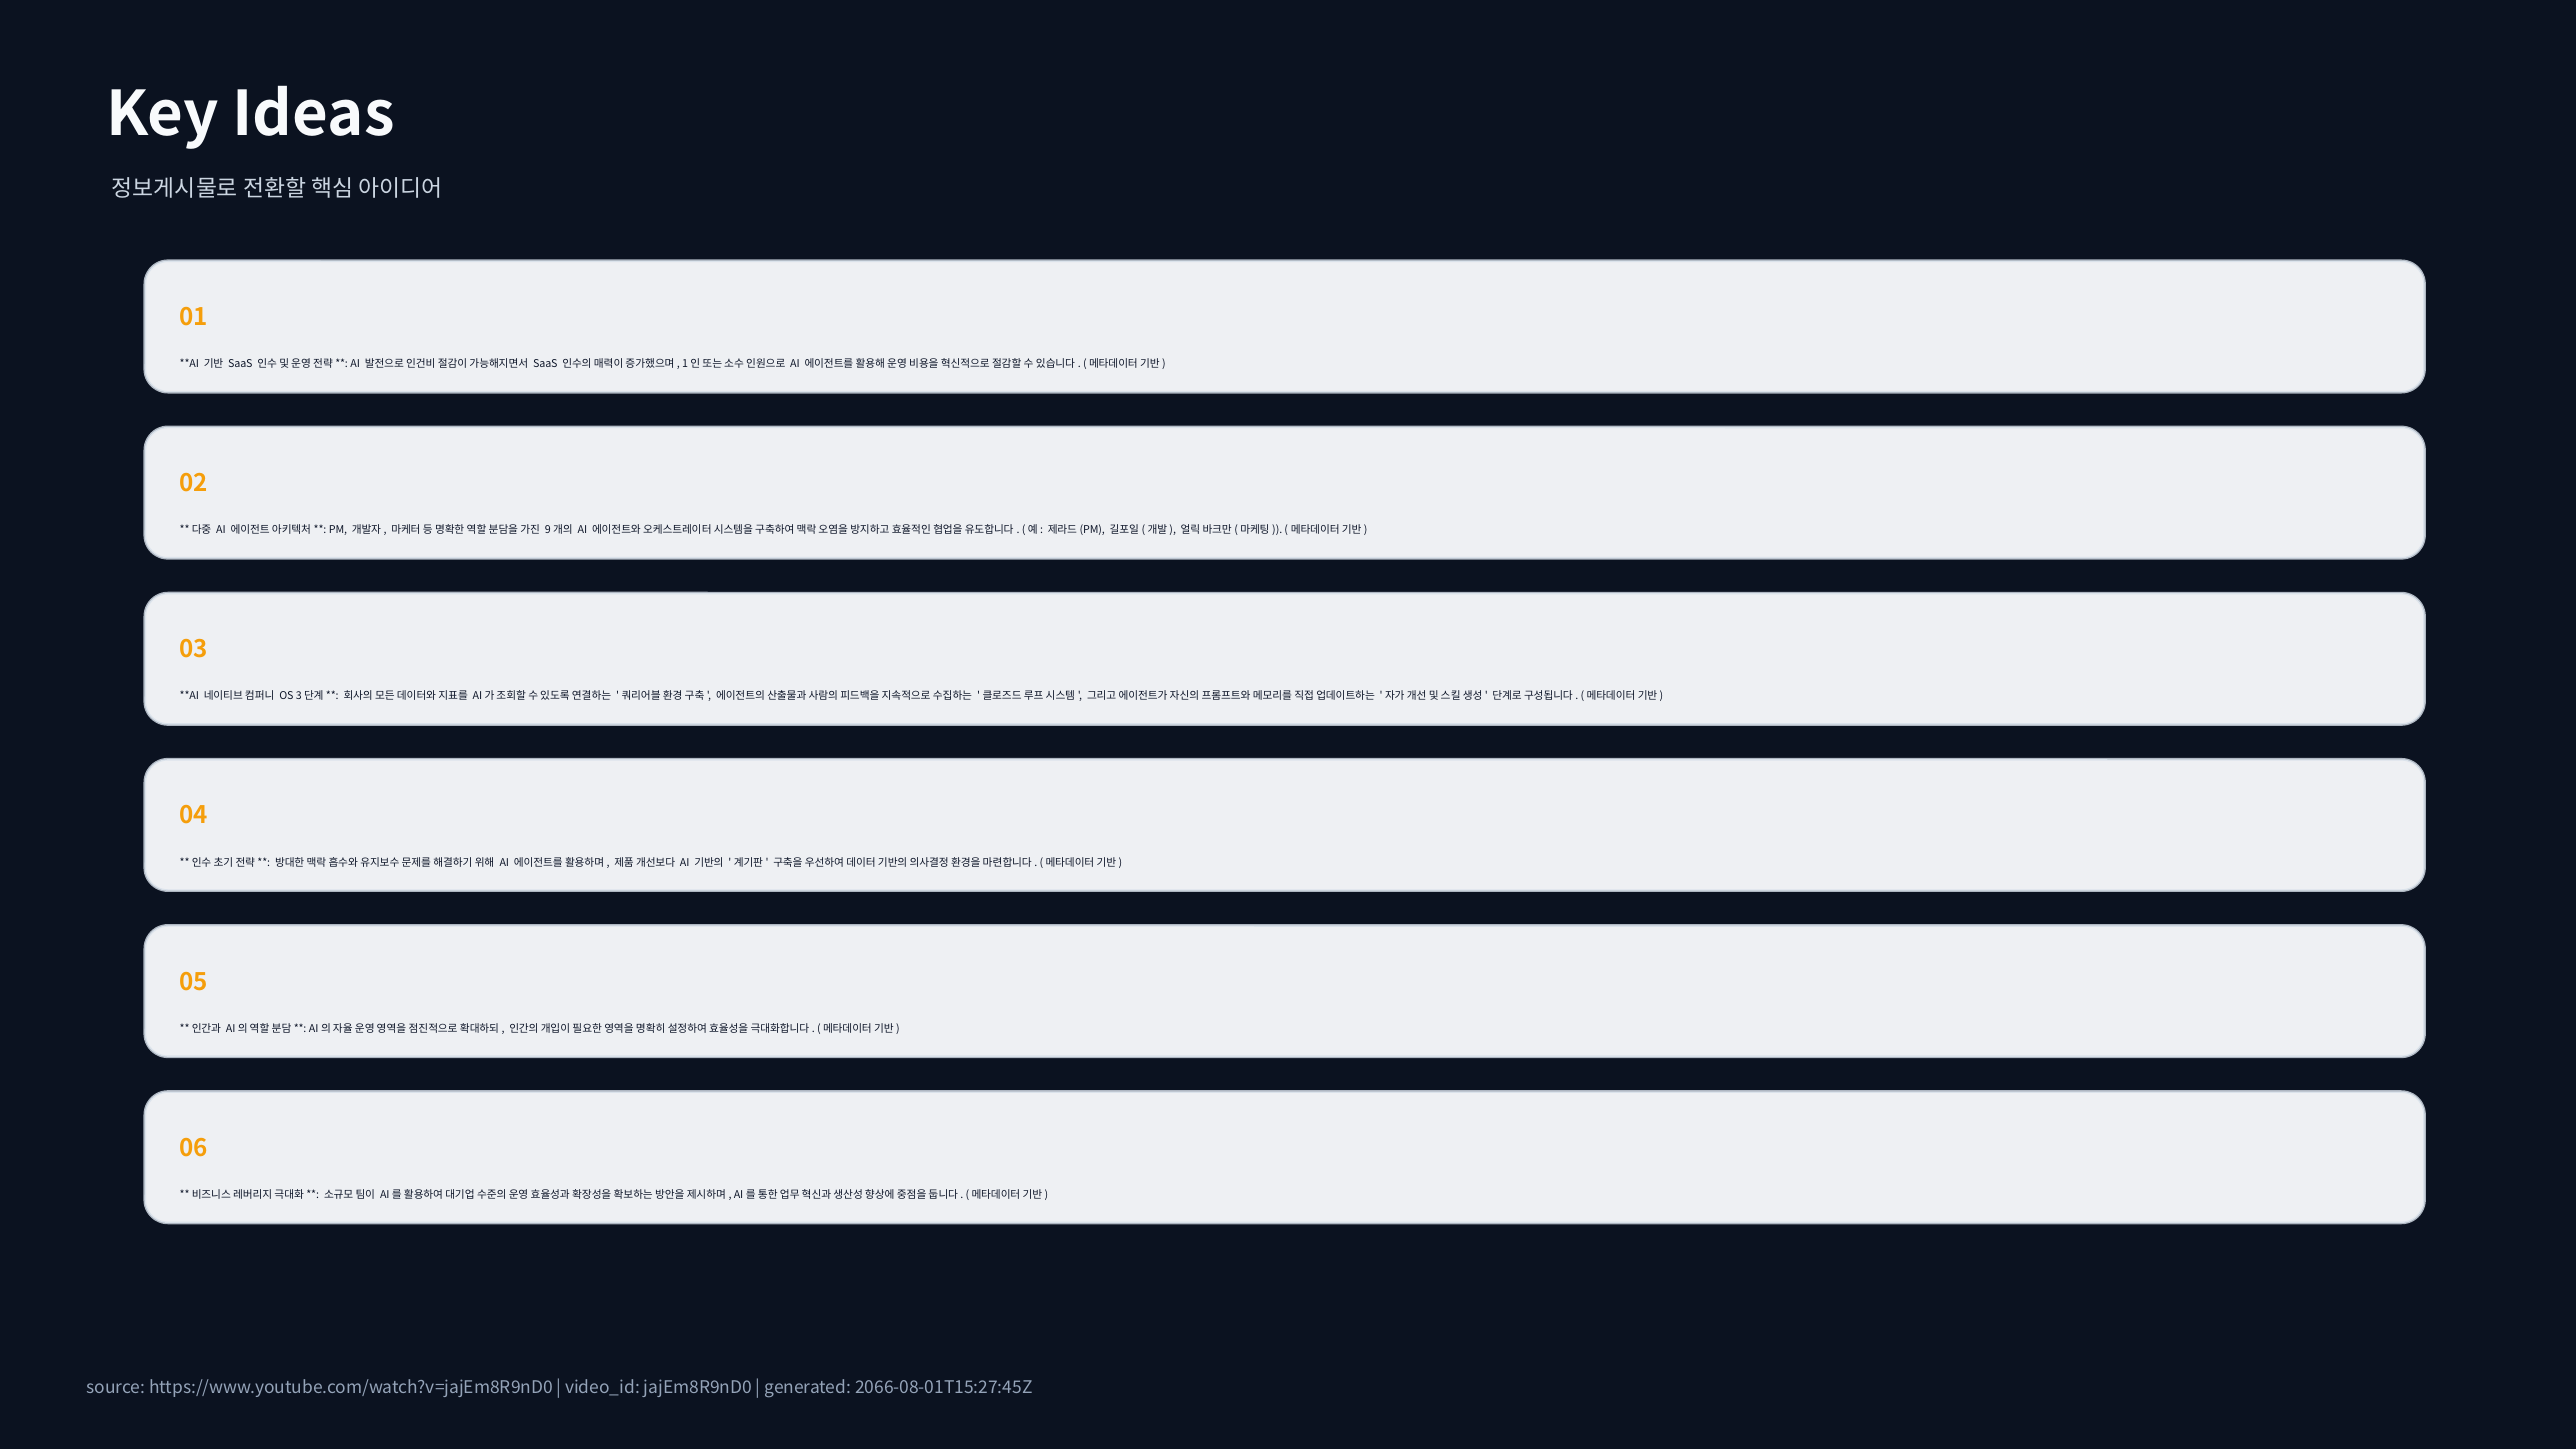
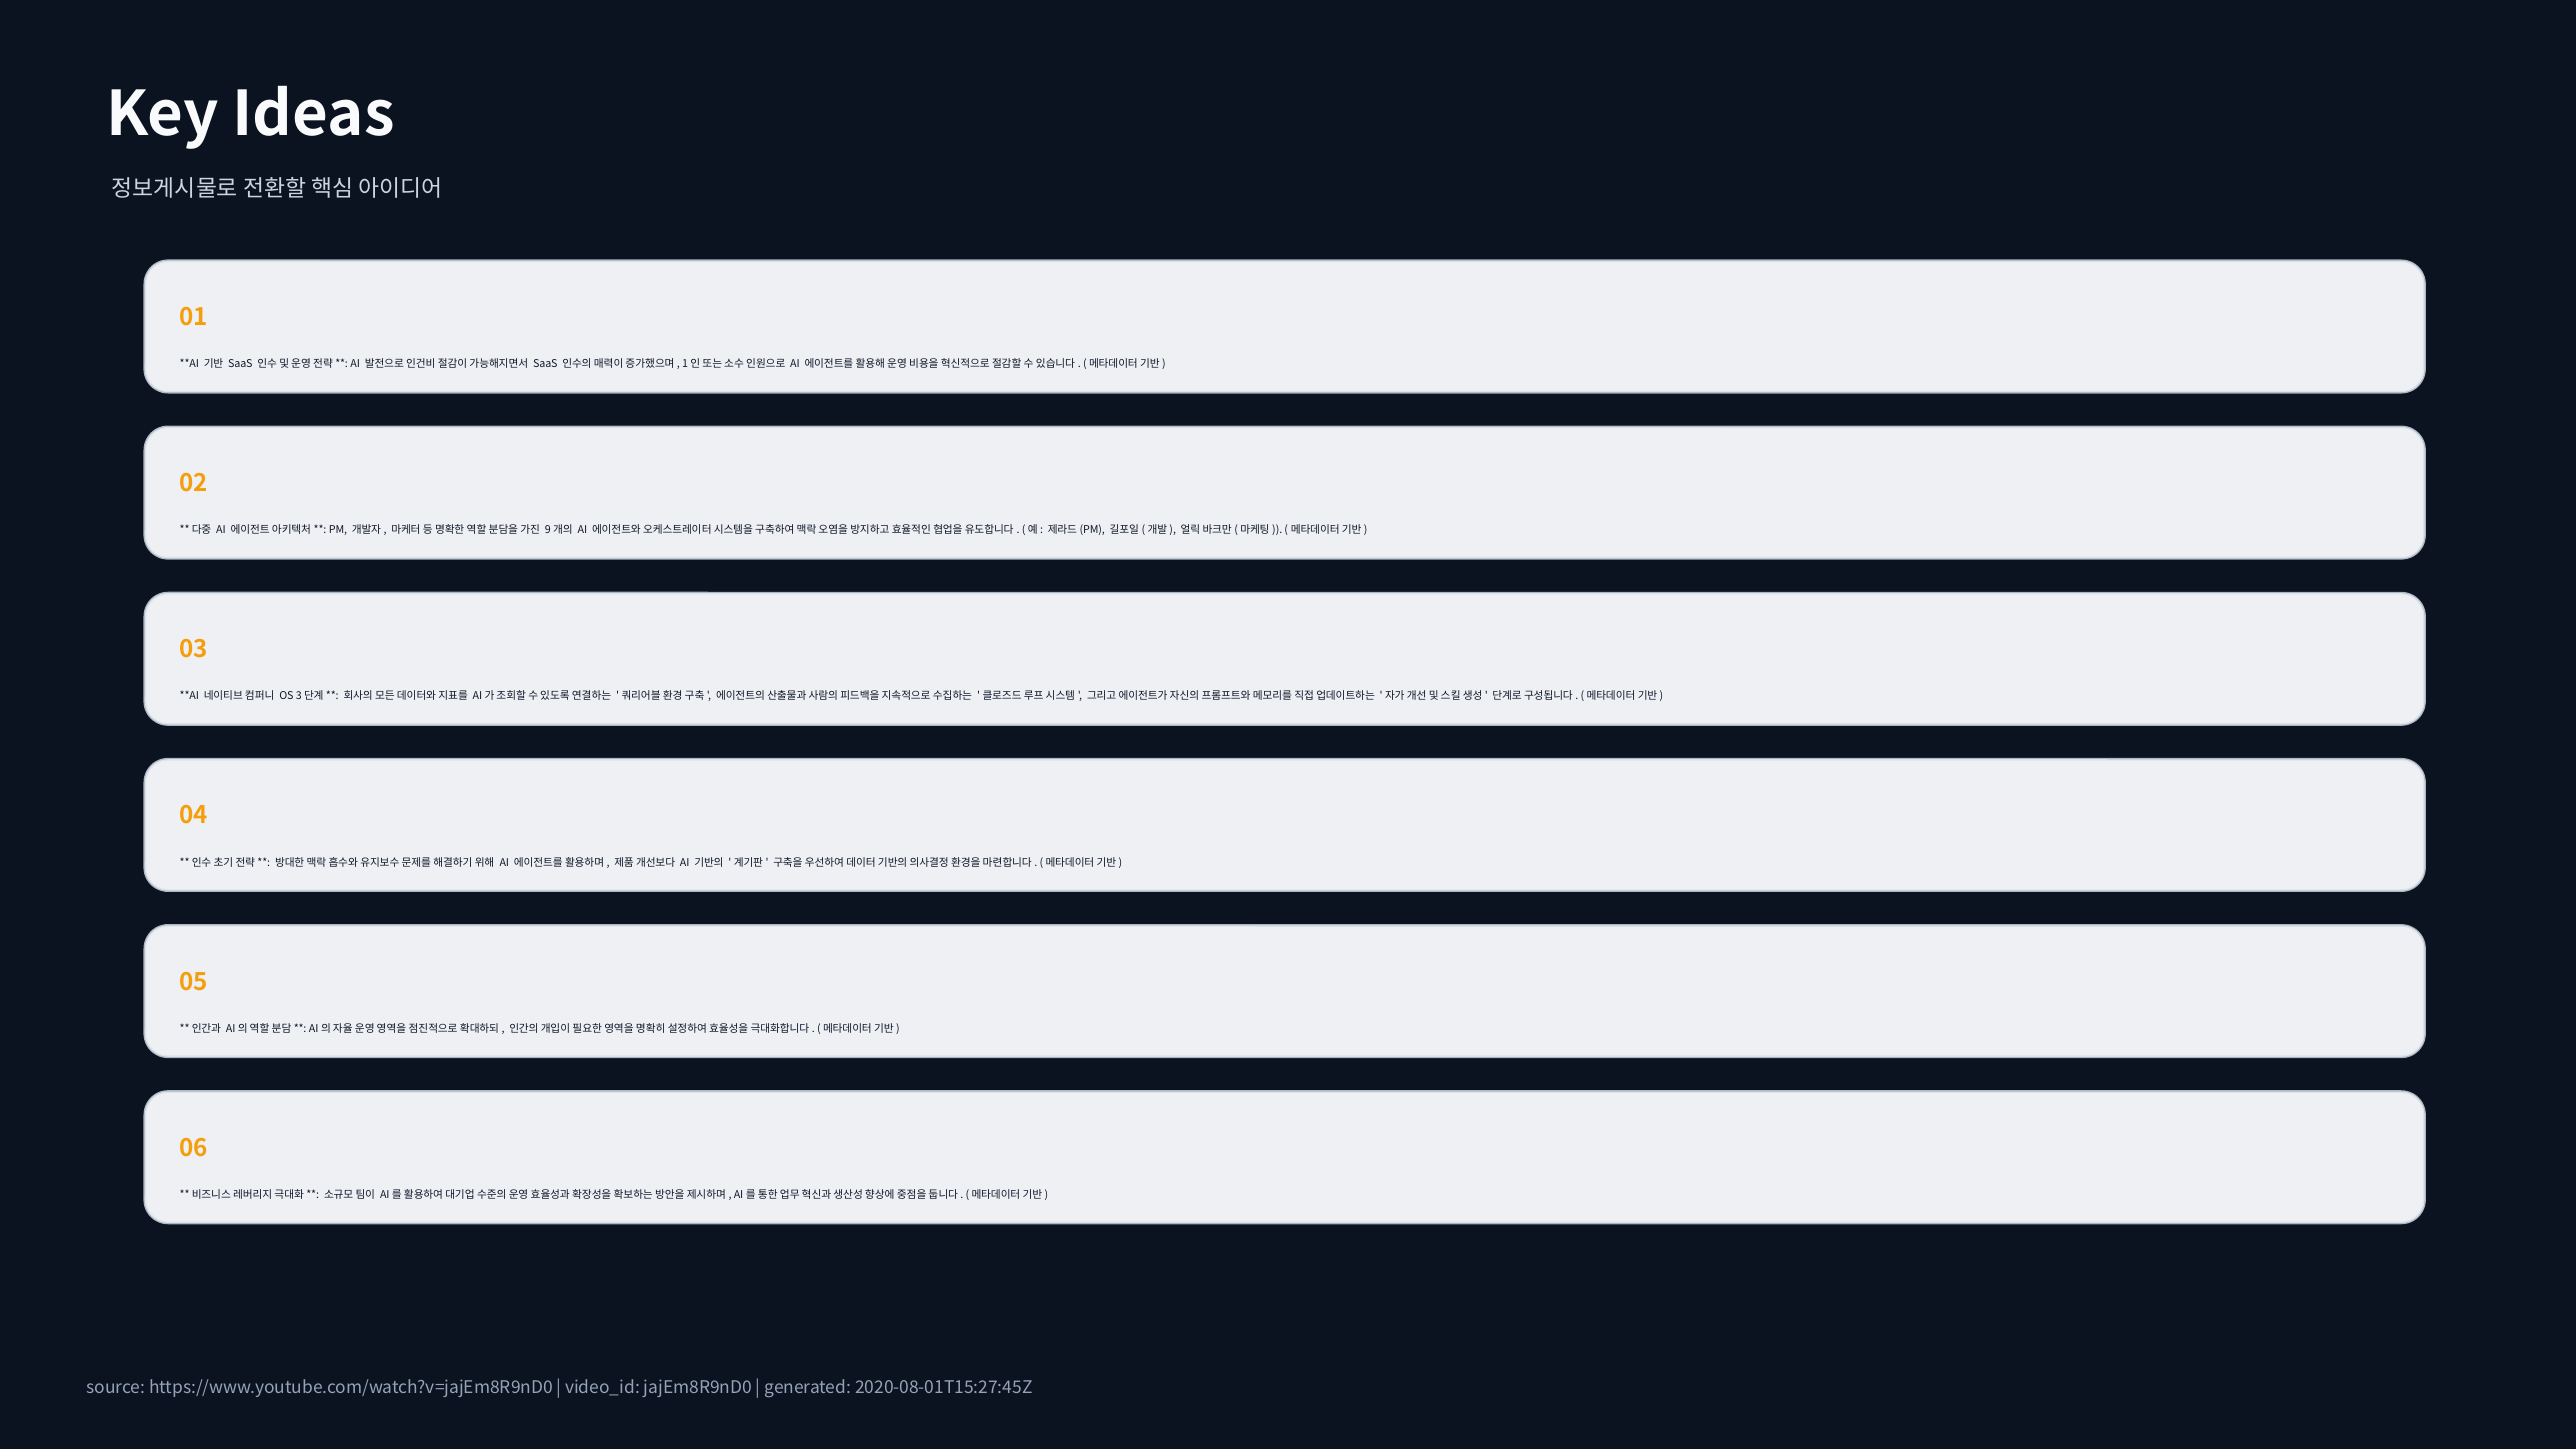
2066-08-01T15:27:45Z: 2066-08-01T15:27:45Z -> 2020-08-01T15:27:45Z (944, 1387)
